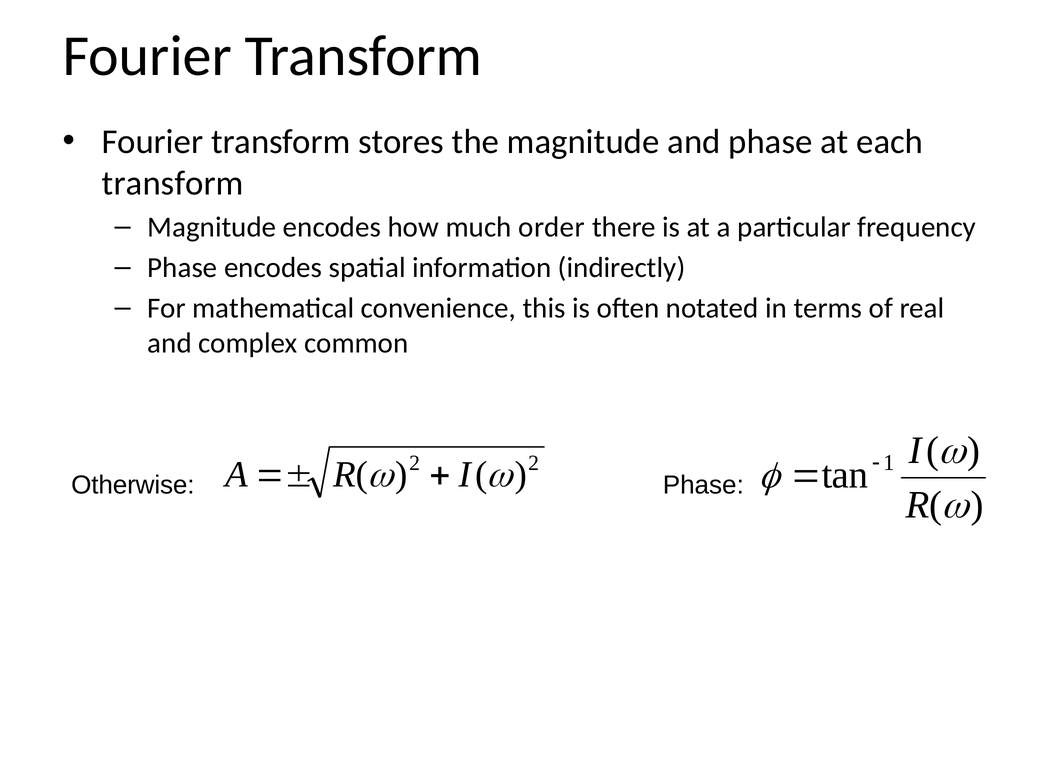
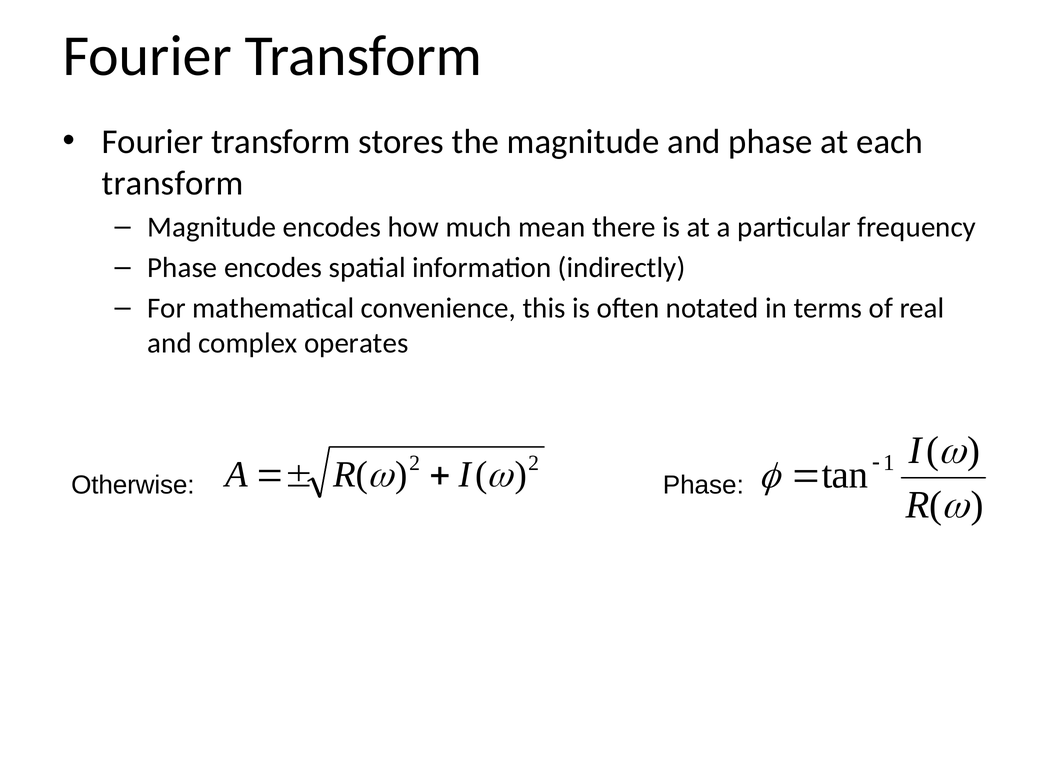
order: order -> mean (552, 227)
common: common -> operates (356, 343)
